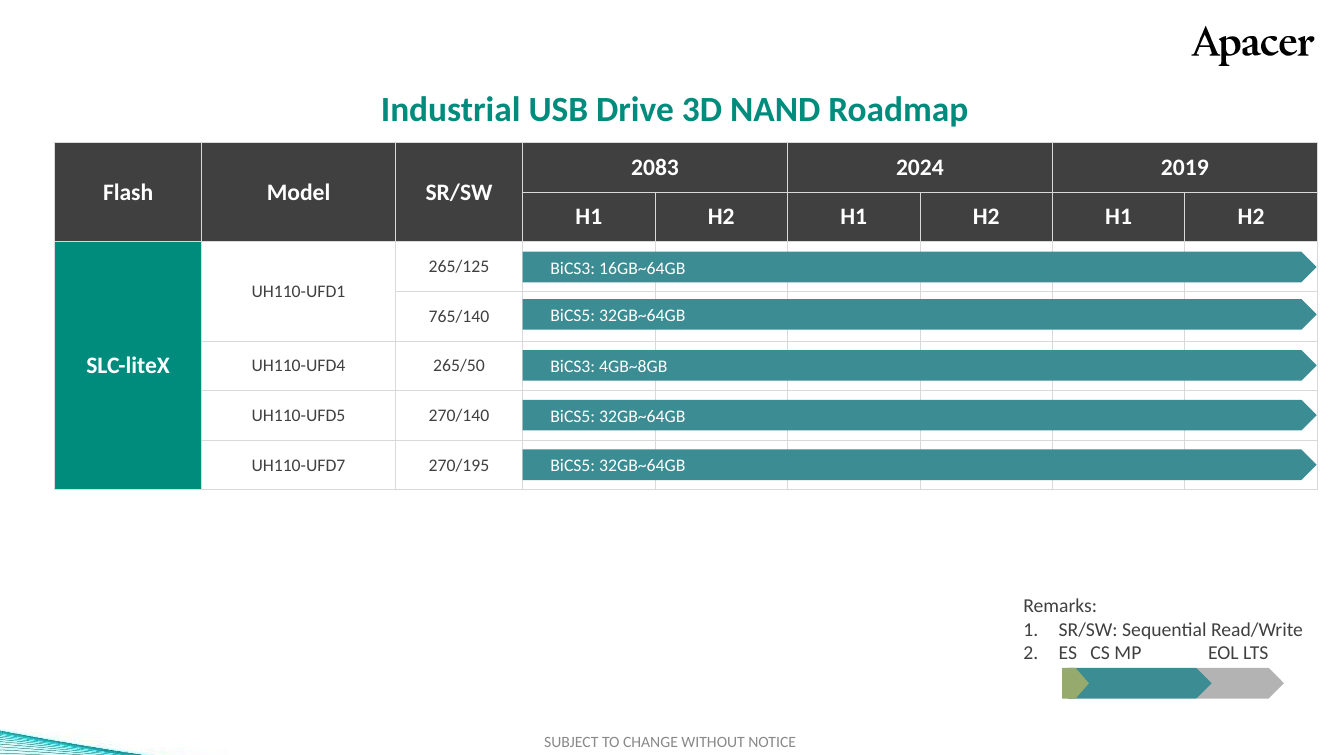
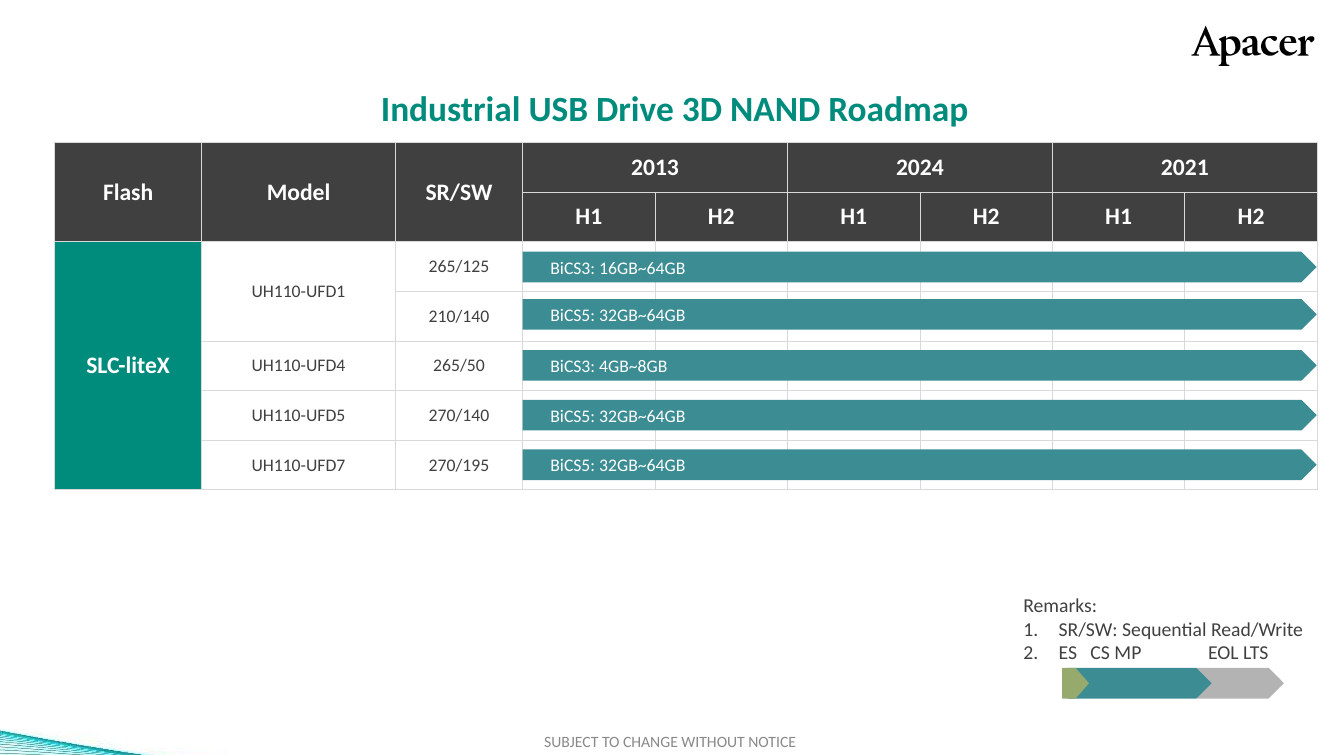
2083: 2083 -> 2013 (655, 168)
2019: 2019 -> 2021 (1185, 168)
765/140: 765/140 -> 210/140 (459, 316)
